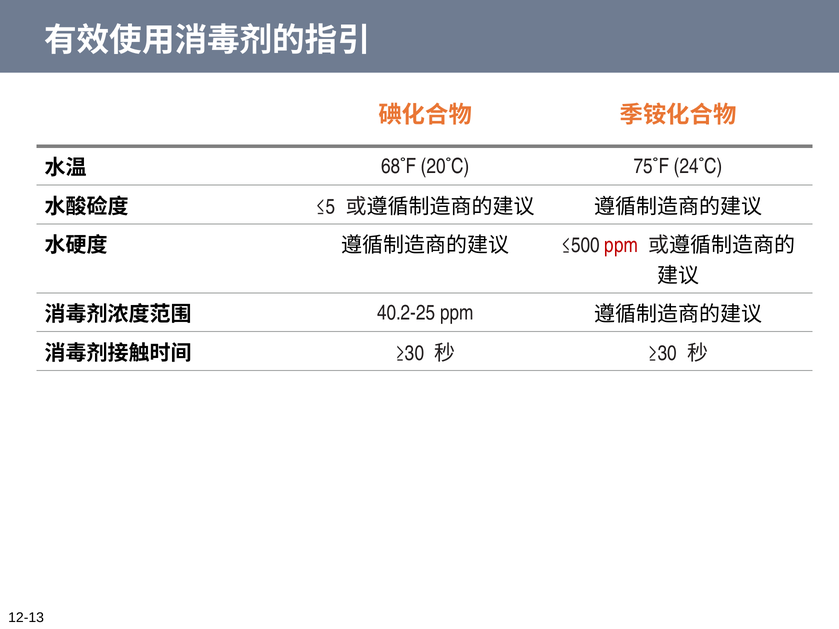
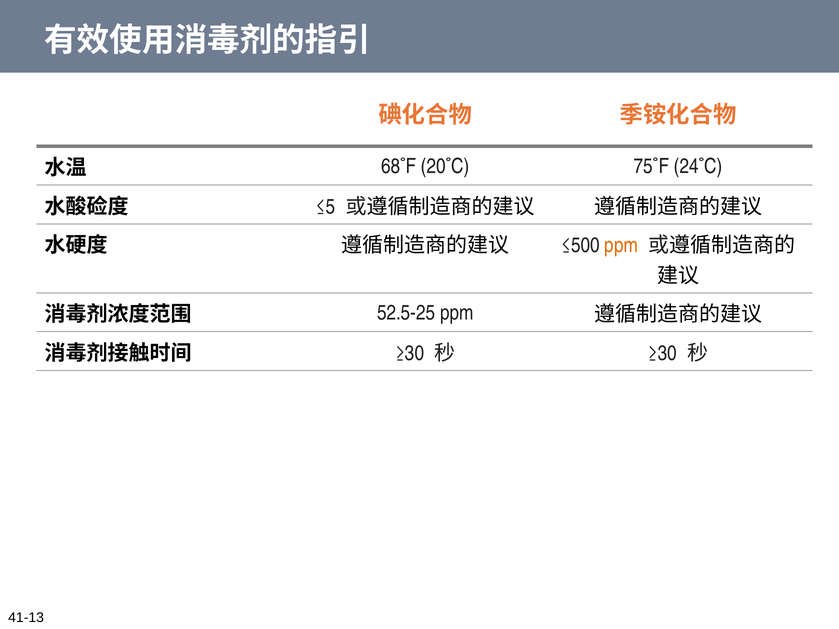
ppm colour: red -> orange (621, 245)
40.2-25: 40.2-25 -> 52.5-25 (406, 313)
12-13: 12-13 -> 41-13 (26, 618)
